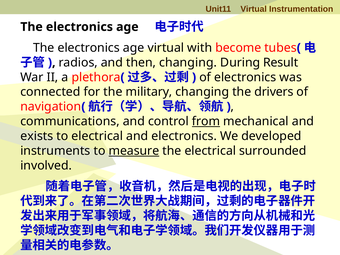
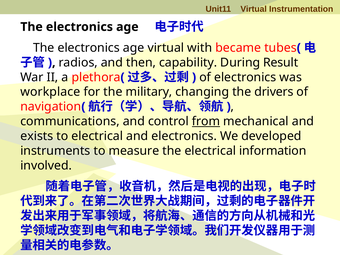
become: become -> became (238, 48)
then changing: changing -> capability (188, 62)
connected: connected -> workplace (50, 92)
measure underline: present -> none (134, 151)
surrounded: surrounded -> information (273, 151)
